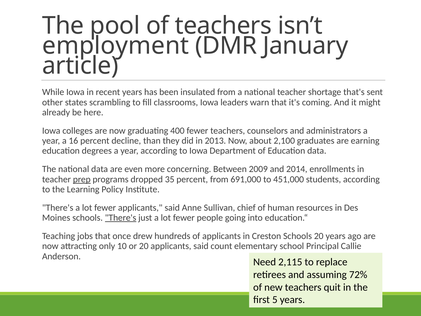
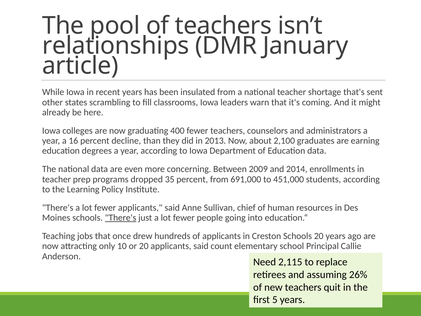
employment: employment -> relationships (116, 46)
prep underline: present -> none (82, 179)
72%: 72% -> 26% (358, 274)
